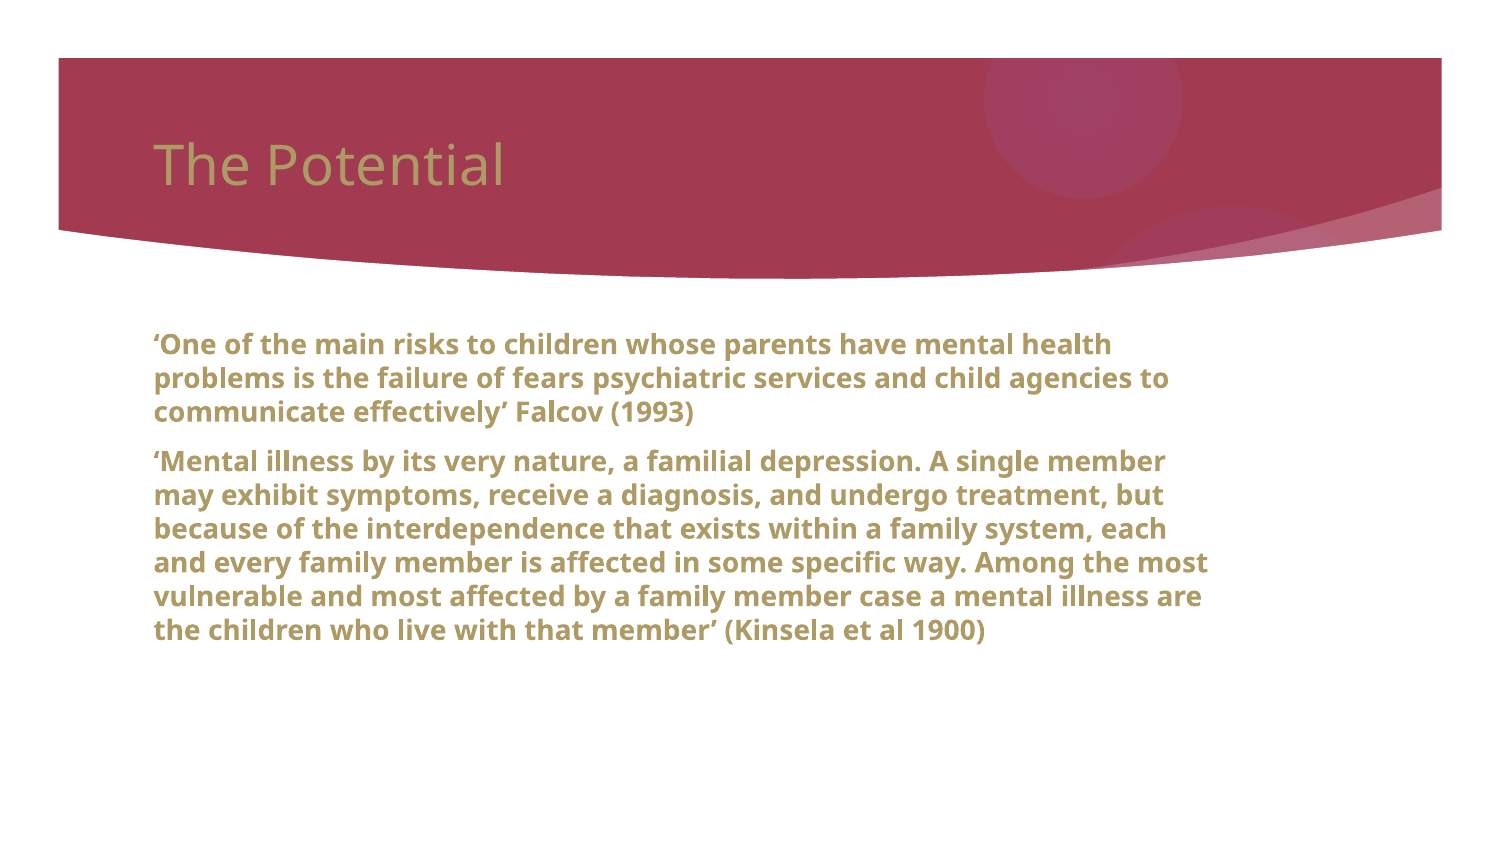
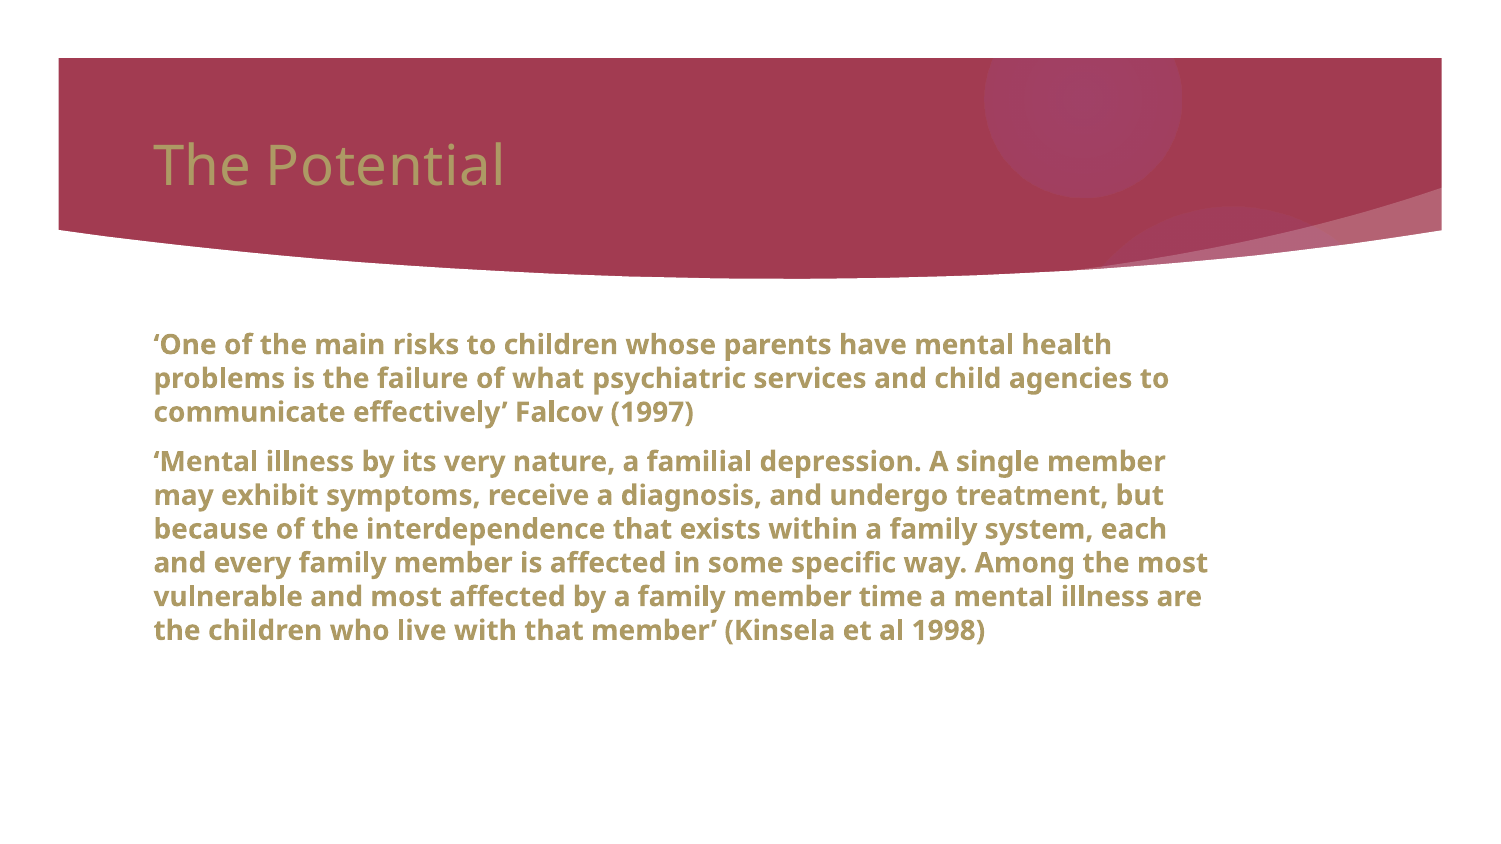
fears: fears -> what (548, 379)
1993: 1993 -> 1997 (652, 413)
case: case -> time (891, 597)
1900: 1900 -> 1998 (948, 631)
